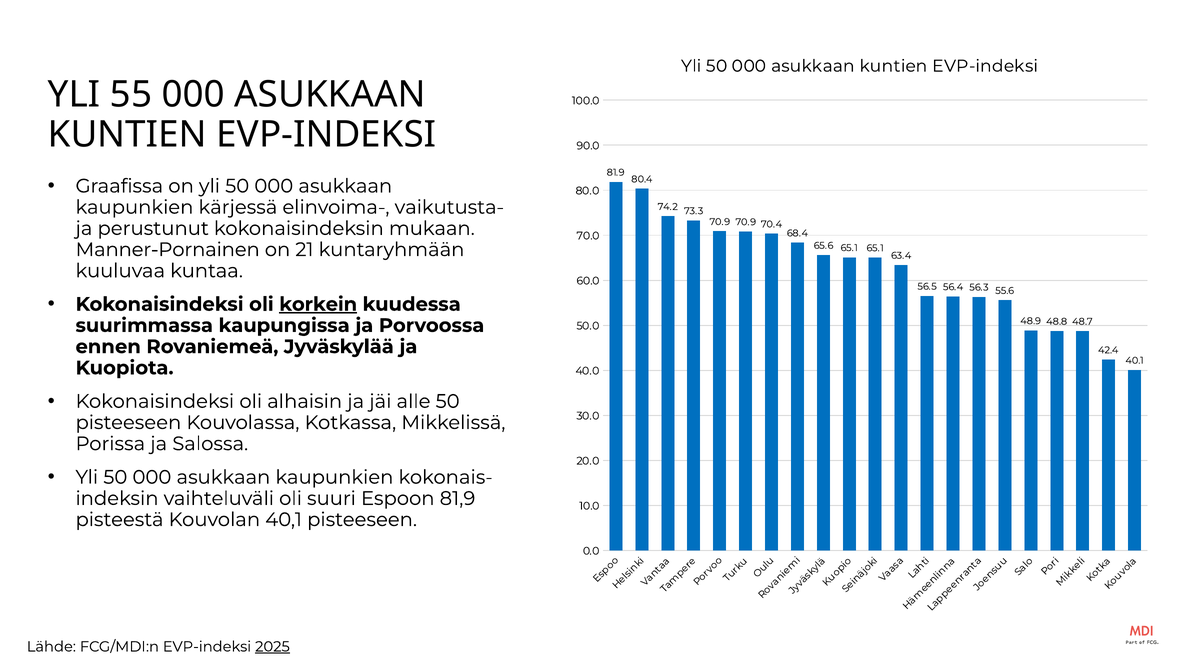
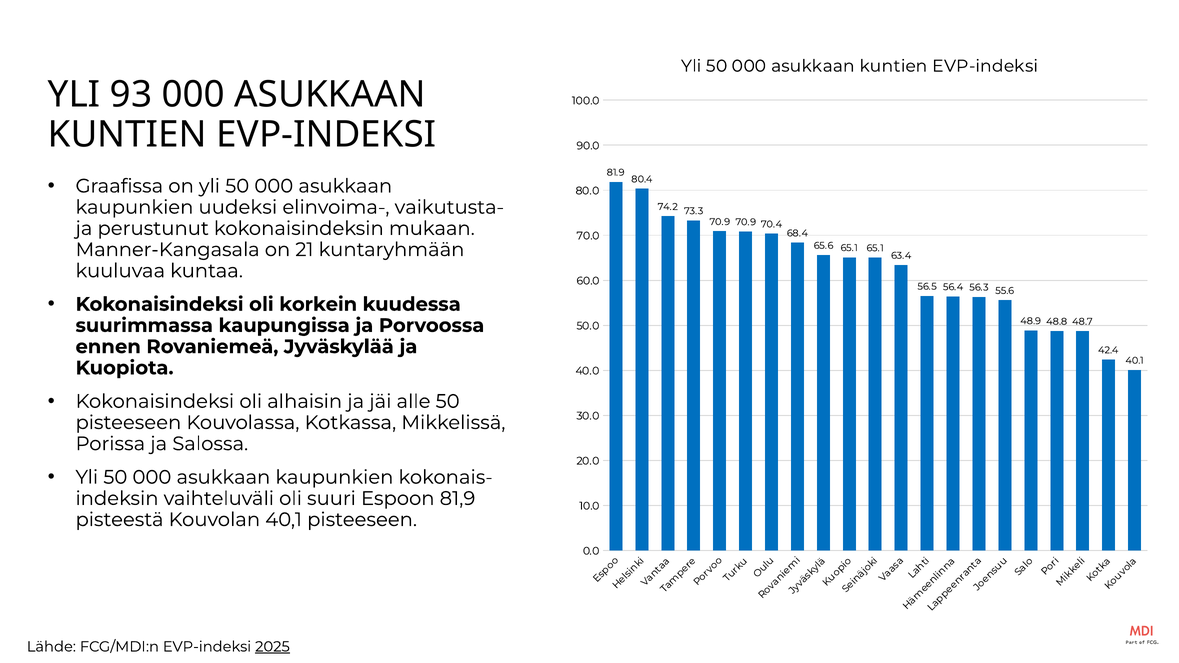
55: 55 -> 93 (131, 95)
kärjessä: kärjessä -> uudeksi (238, 207)
Manner-Pornainen: Manner-Pornainen -> Manner-Kangasala (168, 250)
korkein underline: present -> none (318, 304)
